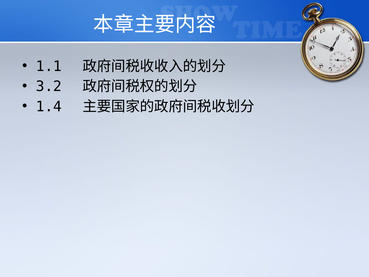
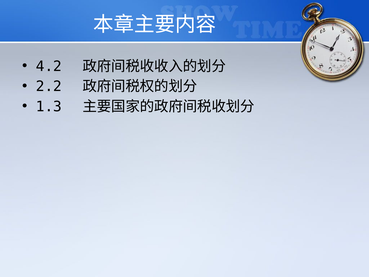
1.1: 1.1 -> 4.2 (49, 66)
3.2: 3.2 -> 2.2 (49, 86)
1.4: 1.4 -> 1.3 (49, 106)
